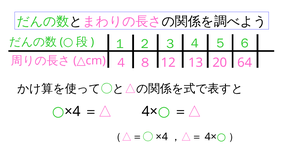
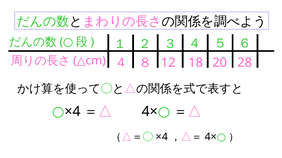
13: 13 -> 18 (196, 63)
64: 64 -> 28 (245, 63)
